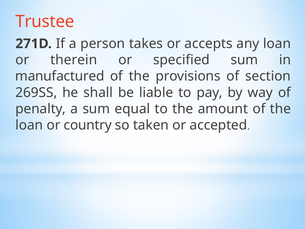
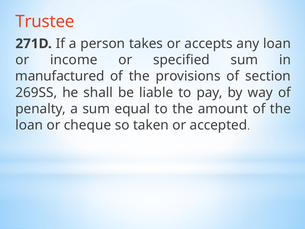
therein: therein -> income (74, 60)
country: country -> cheque (88, 125)
